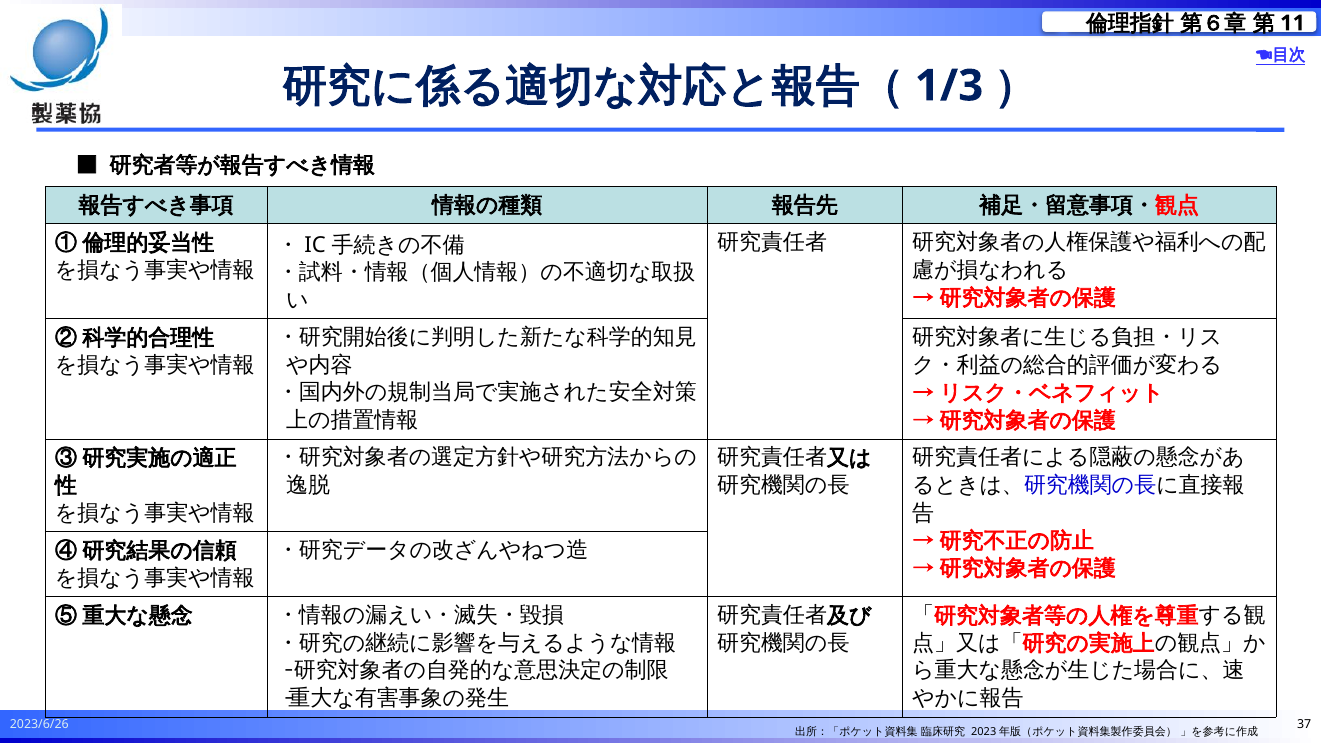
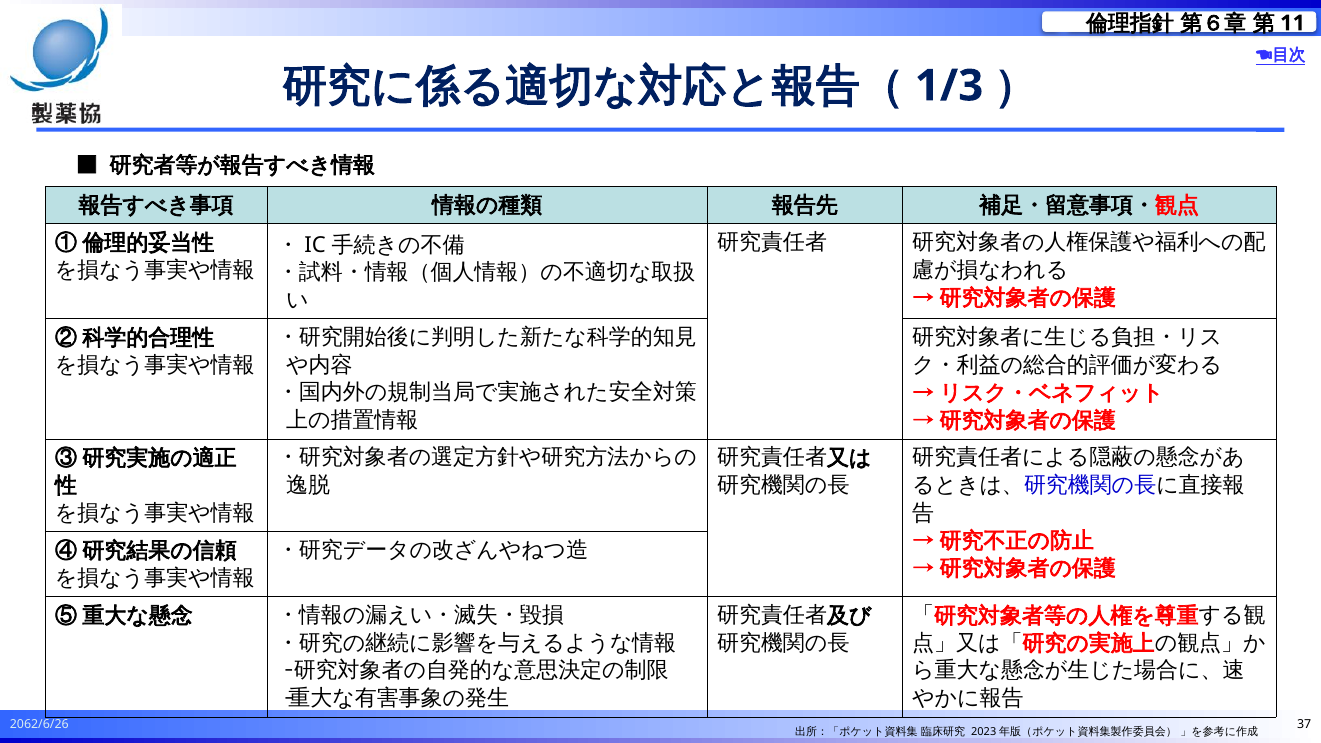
2023/6/26: 2023/6/26 -> 2062/6/26 (39, 724)
